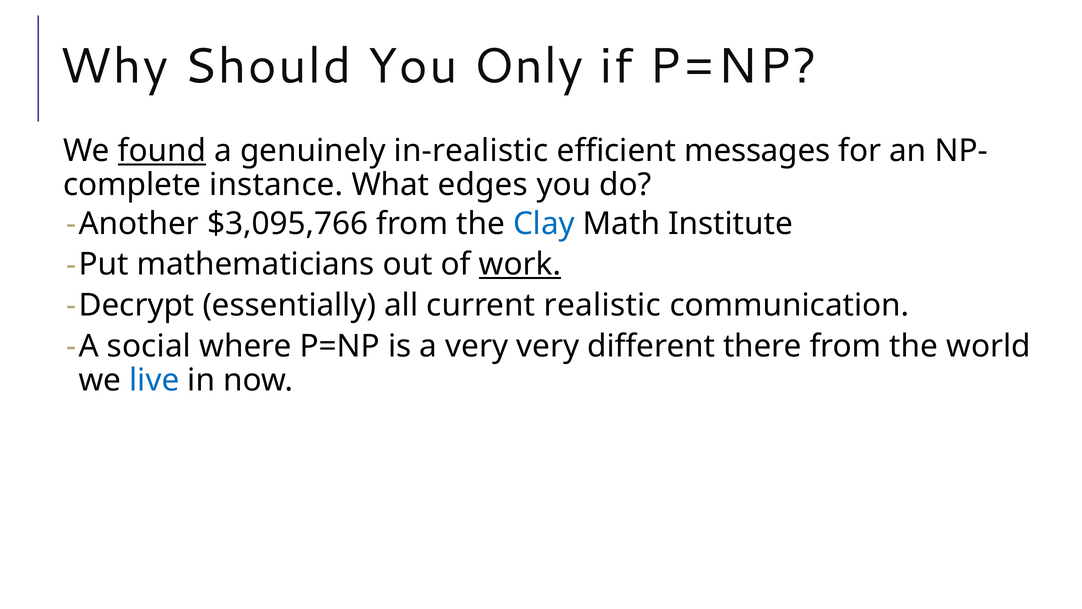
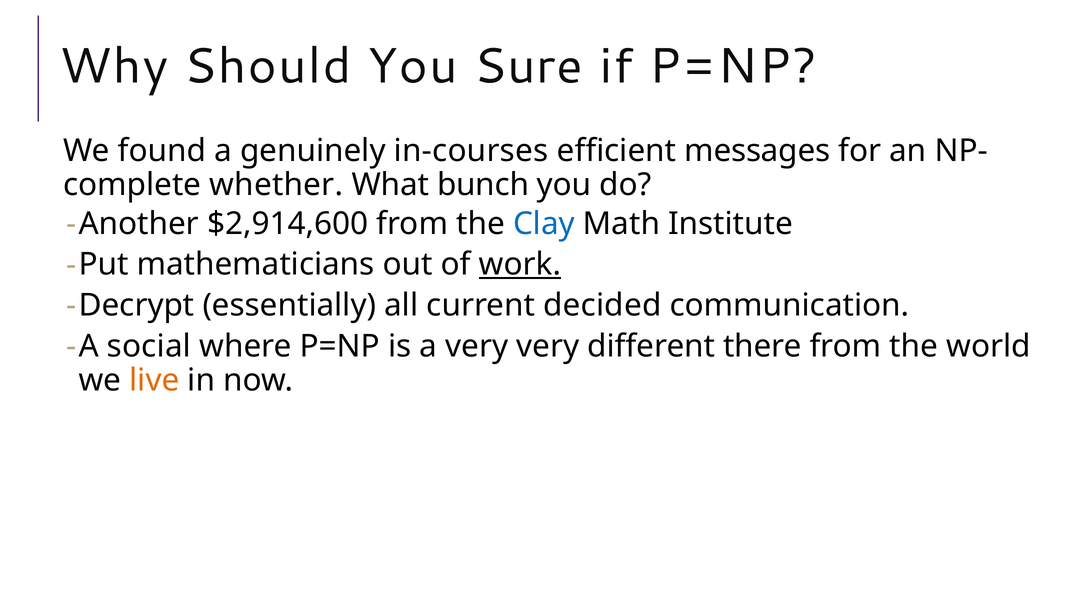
Only: Only -> Sure (528, 66)
found underline: present -> none (162, 151)
in-realistic: in-realistic -> in-courses (471, 151)
instance: instance -> whether (276, 185)
edges: edges -> bunch (483, 185)
$3,095,766: $3,095,766 -> $2,914,600 (288, 224)
realistic: realistic -> decided (602, 305)
live colour: blue -> orange (154, 380)
